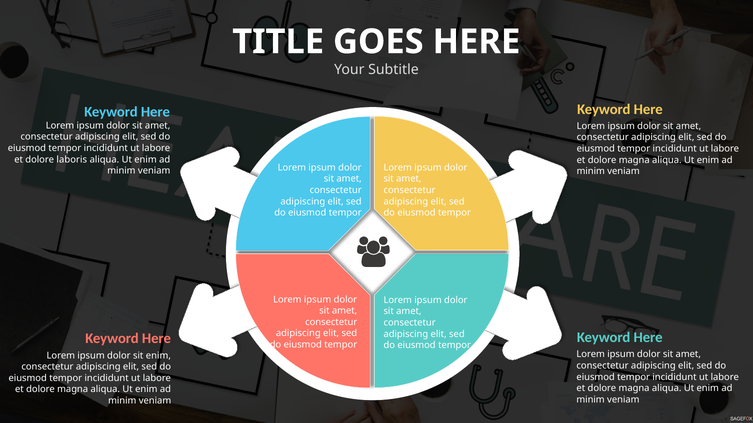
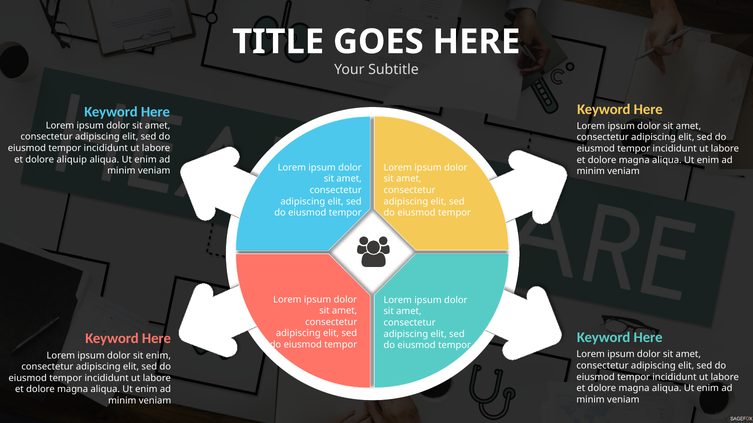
laboris: laboris -> aliquip (72, 160)
